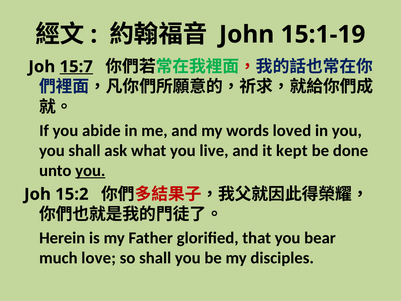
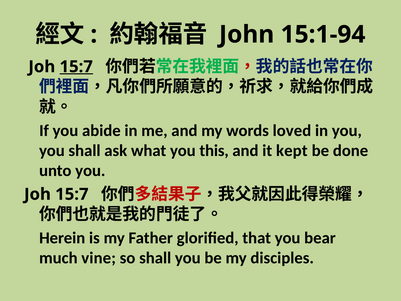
15:1-19: 15:1-19 -> 15:1-94 (323, 34)
live: live -> this (214, 150)
you underline: present -> none (90, 170)
15:2: 15:2 -> 15:7 (72, 194)
love: love -> vine (99, 258)
